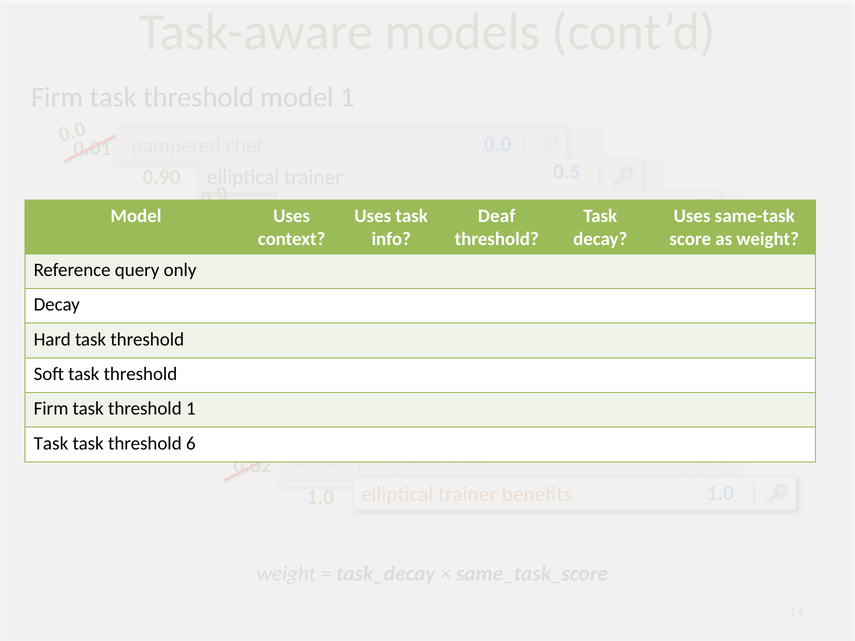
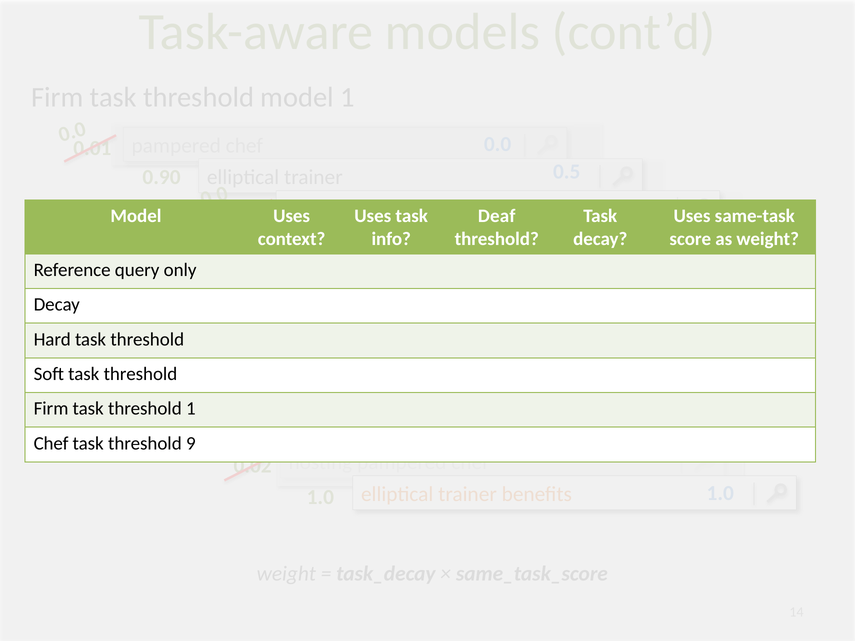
Task: Task -> Chef (51, 443)
6: 6 -> 9 (191, 443)
